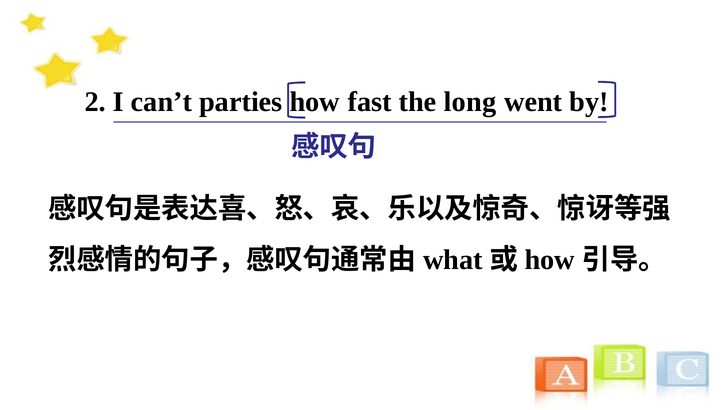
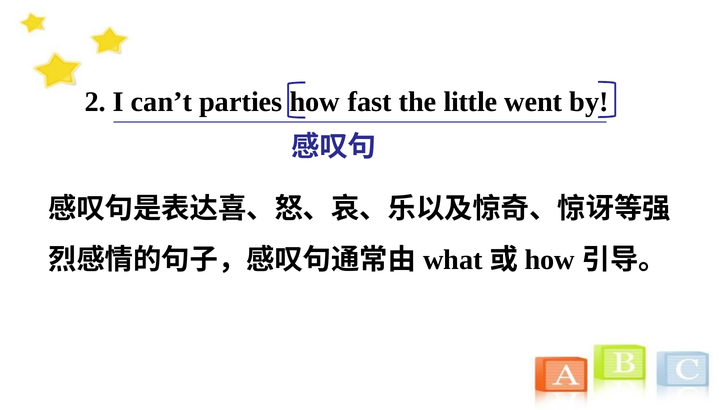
long: long -> little (470, 102)
